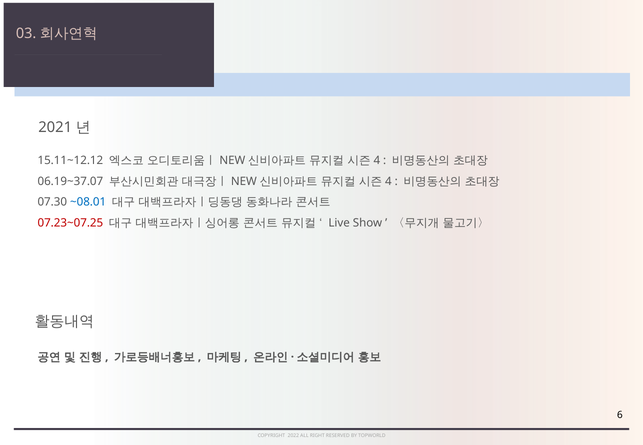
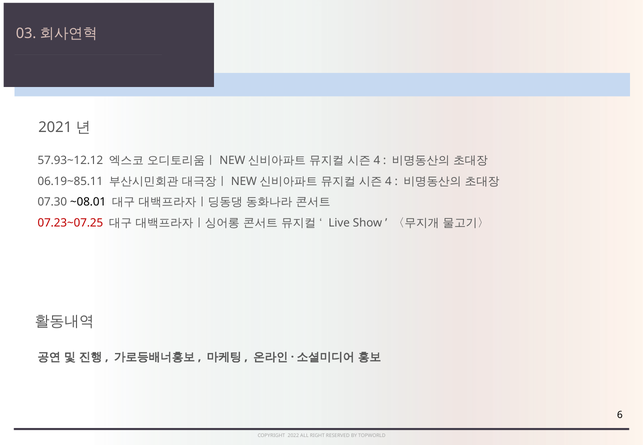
15.11~12.12: 15.11~12.12 -> 57.93~12.12 (70, 161)
06.19~37.07: 06.19~37.07 -> 06.19~85.11 (70, 181)
~08.01 colour: blue -> black (88, 202)
